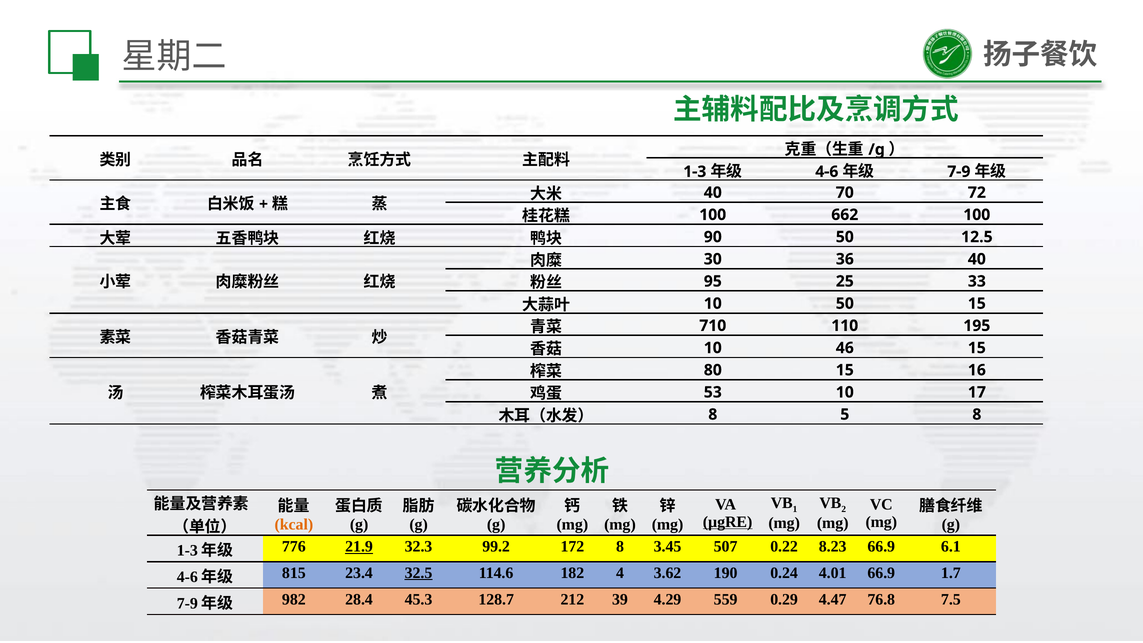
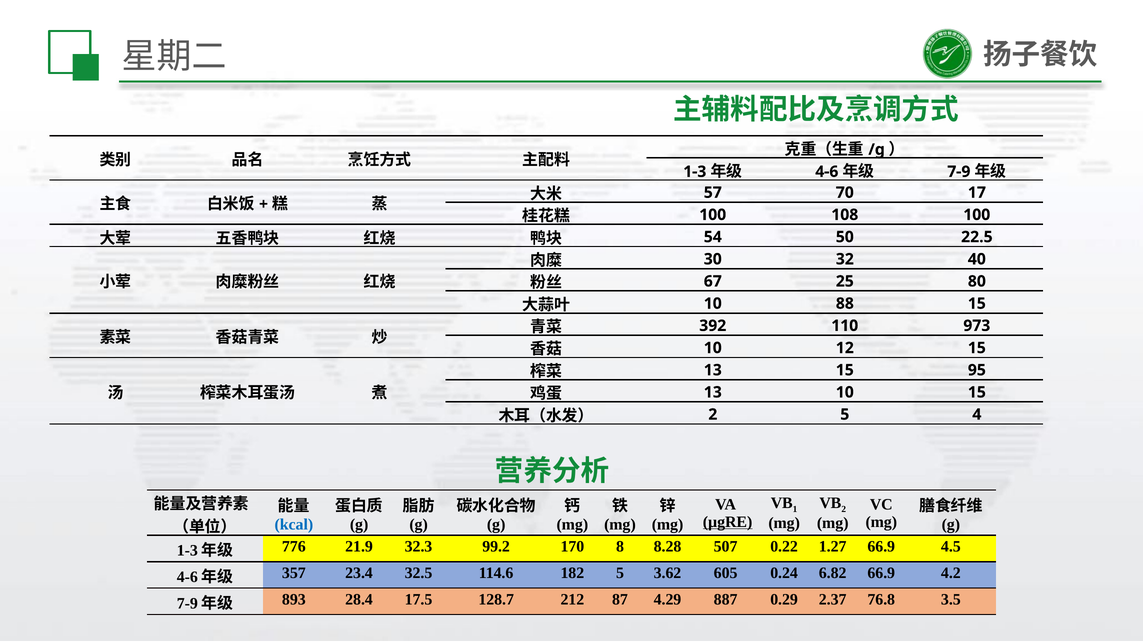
40: 40 -> 57 (713, 193)
72: 72 -> 17 (977, 193)
662: 662 -> 108 (845, 215)
90: 90 -> 54 (713, 237)
12.5: 12.5 -> 22.5 (977, 237)
36: 36 -> 32 (845, 259)
95: 95 -> 67 (713, 281)
33: 33 -> 80 (977, 281)
10 50: 50 -> 88 (845, 304)
710: 710 -> 392 (713, 326)
195: 195 -> 973 (977, 326)
46: 46 -> 12 (845, 348)
80: 80 -> 13 (713, 370)
16: 16 -> 95 (977, 370)
53: 53 -> 13 (713, 392)
10 17: 17 -> 15 (977, 392)
8: 8 -> 2 (713, 414)
5 8: 8 -> 4 (977, 414)
kcal colour: orange -> blue (294, 525)
21.9 underline: present -> none (359, 546)
172: 172 -> 170 (572, 546)
3.45: 3.45 -> 8.28 (668, 546)
8.23: 8.23 -> 1.27 (833, 546)
6.1: 6.1 -> 4.5 (951, 546)
815: 815 -> 357 (294, 573)
32.5 underline: present -> none (419, 573)
182 4: 4 -> 5 (620, 573)
190: 190 -> 605 (726, 573)
4.01: 4.01 -> 6.82 (833, 573)
1.7: 1.7 -> 4.2 (951, 573)
982: 982 -> 893 (294, 599)
45.3: 45.3 -> 17.5 (419, 599)
39: 39 -> 87 (620, 599)
559: 559 -> 887 (726, 599)
4.47: 4.47 -> 2.37 (833, 599)
7.5: 7.5 -> 3.5 (951, 599)
